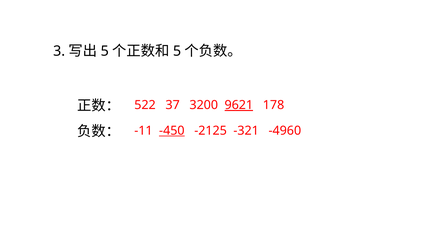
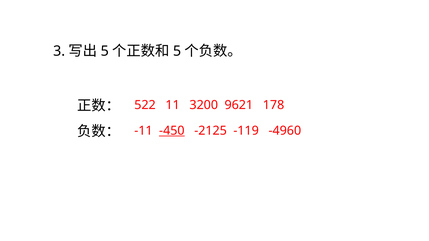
37: 37 -> 11 (173, 105)
9621 underline: present -> none (239, 105)
-321: -321 -> -119 (246, 131)
